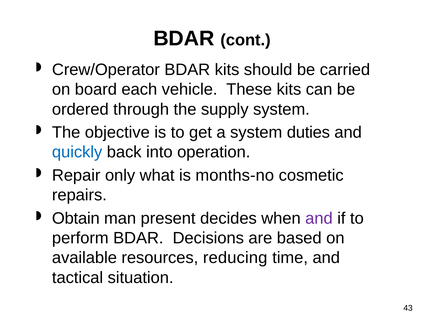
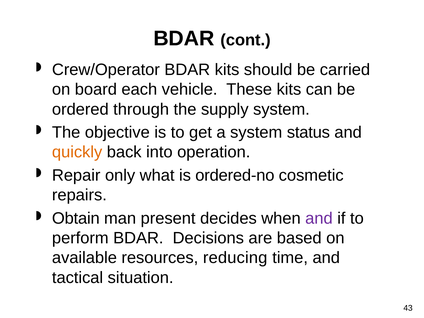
duties: duties -> status (308, 132)
quickly colour: blue -> orange (77, 152)
months-no: months-no -> ordered-no (235, 175)
